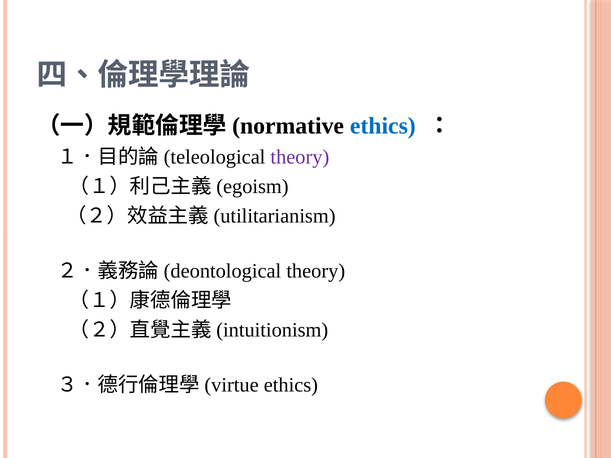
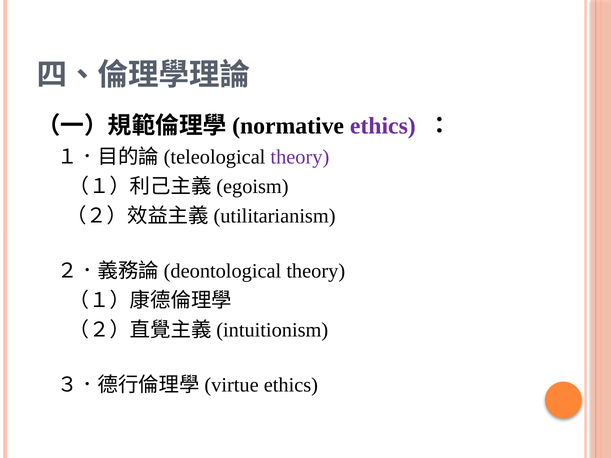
ethics colour: blue -> purple (383, 126)
